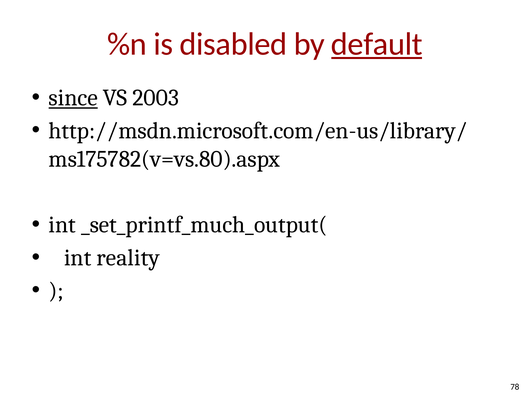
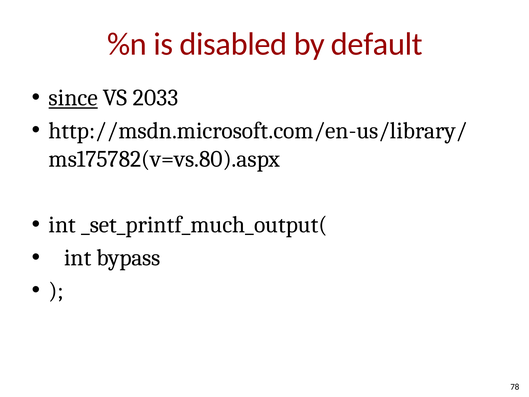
default underline: present -> none (377, 44)
2003: 2003 -> 2033 (156, 98)
reality: reality -> bypass (128, 258)
